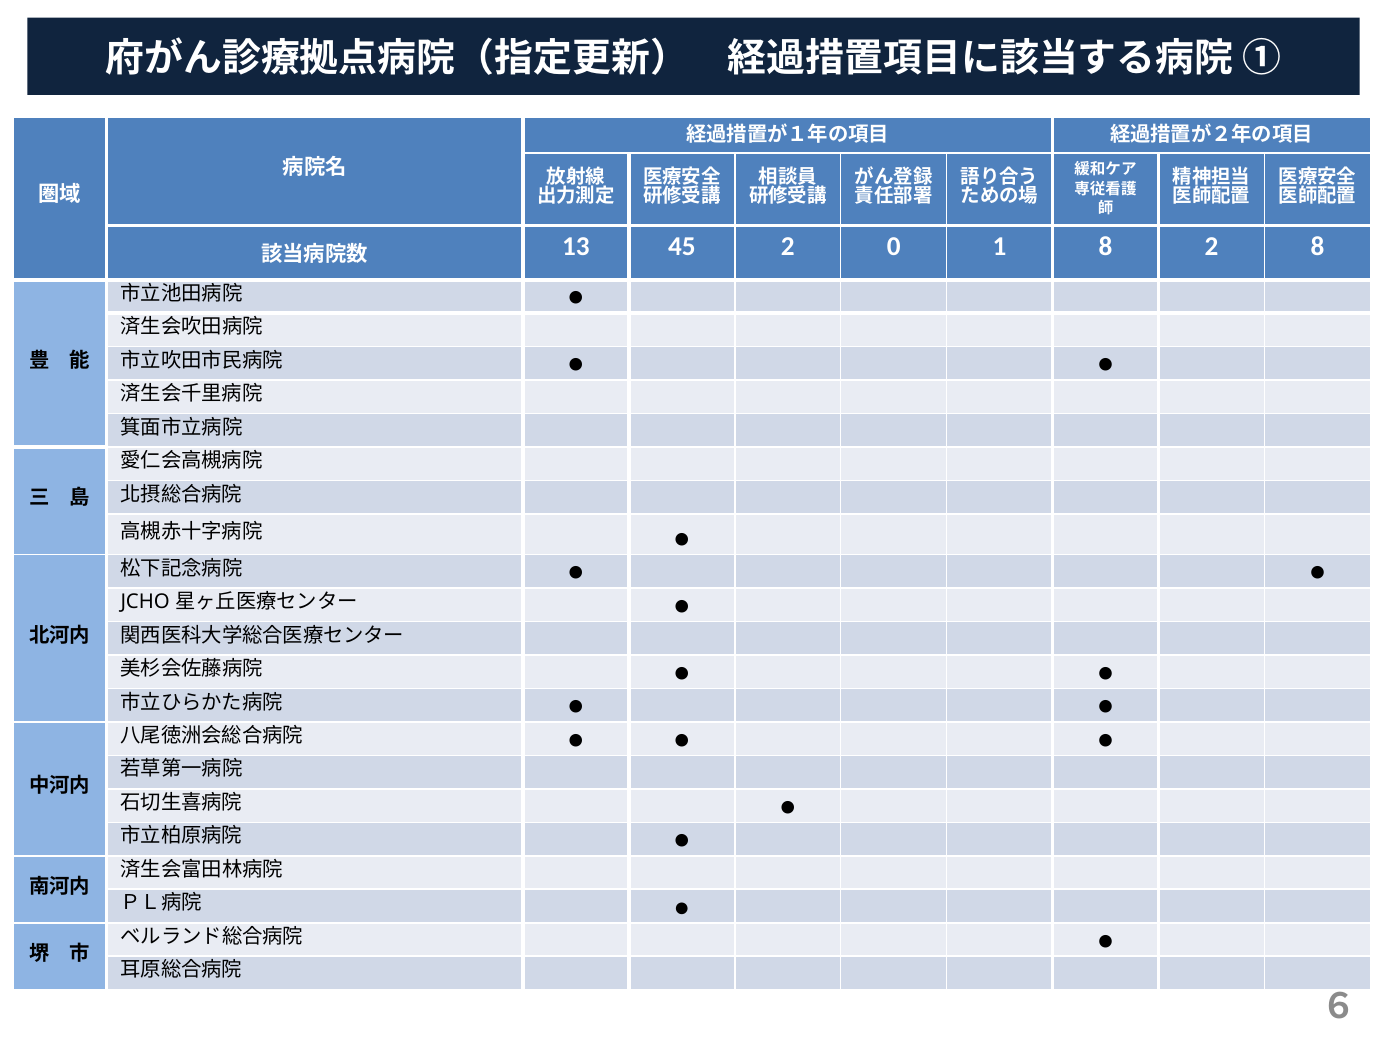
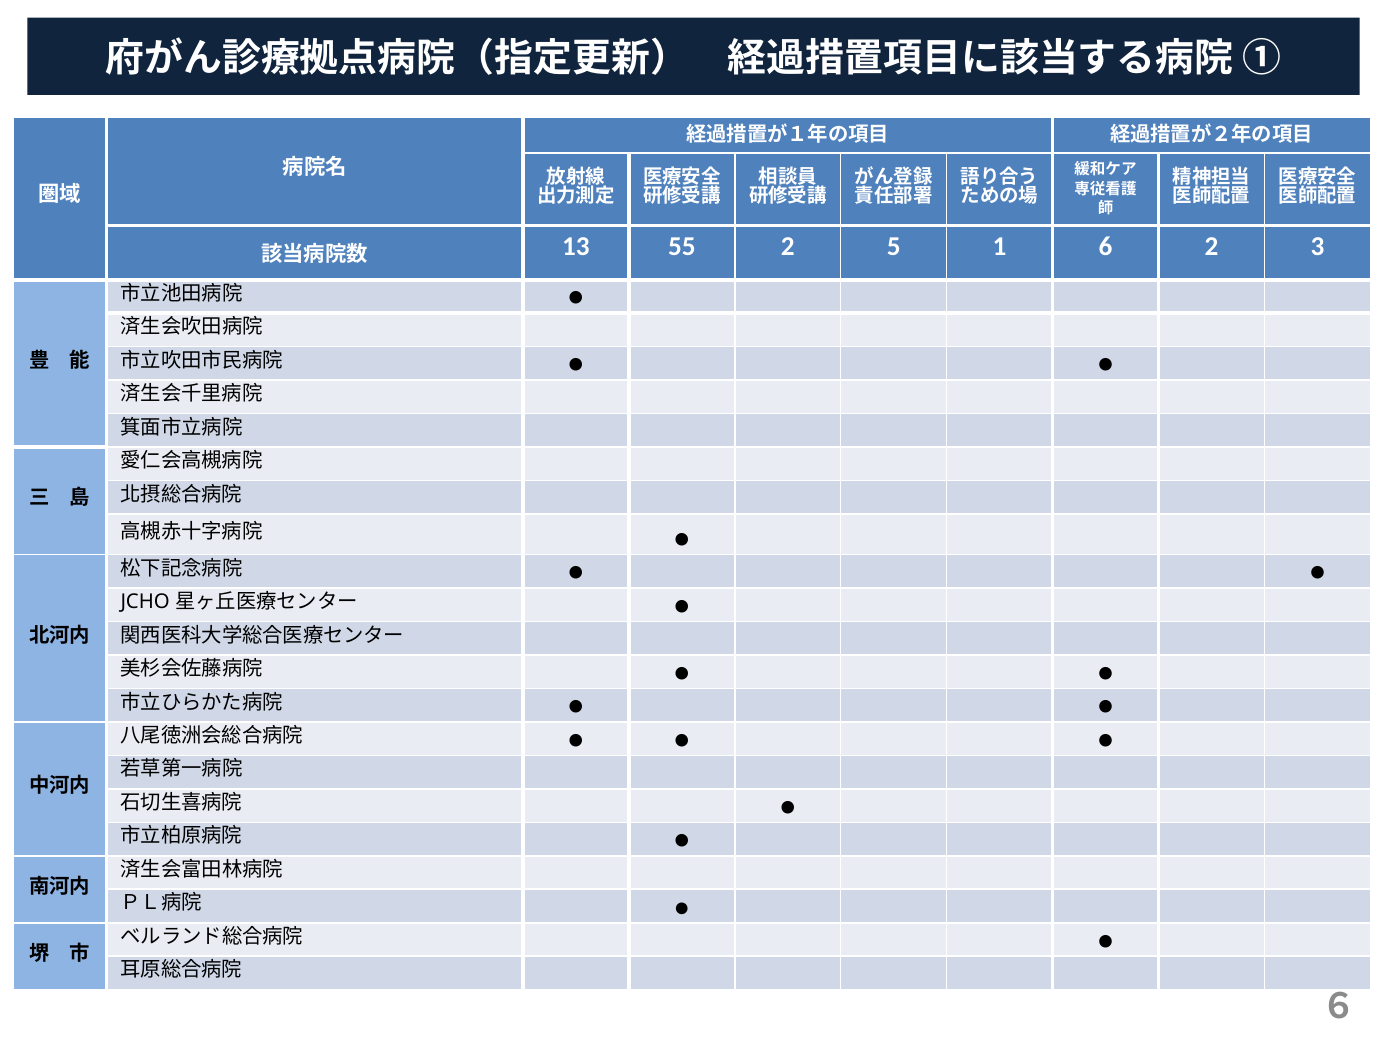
45: 45 -> 55 (682, 247)
0: 0 -> 5 (894, 247)
1 8: 8 -> 6 (1106, 247)
2 8: 8 -> 3 (1317, 247)
